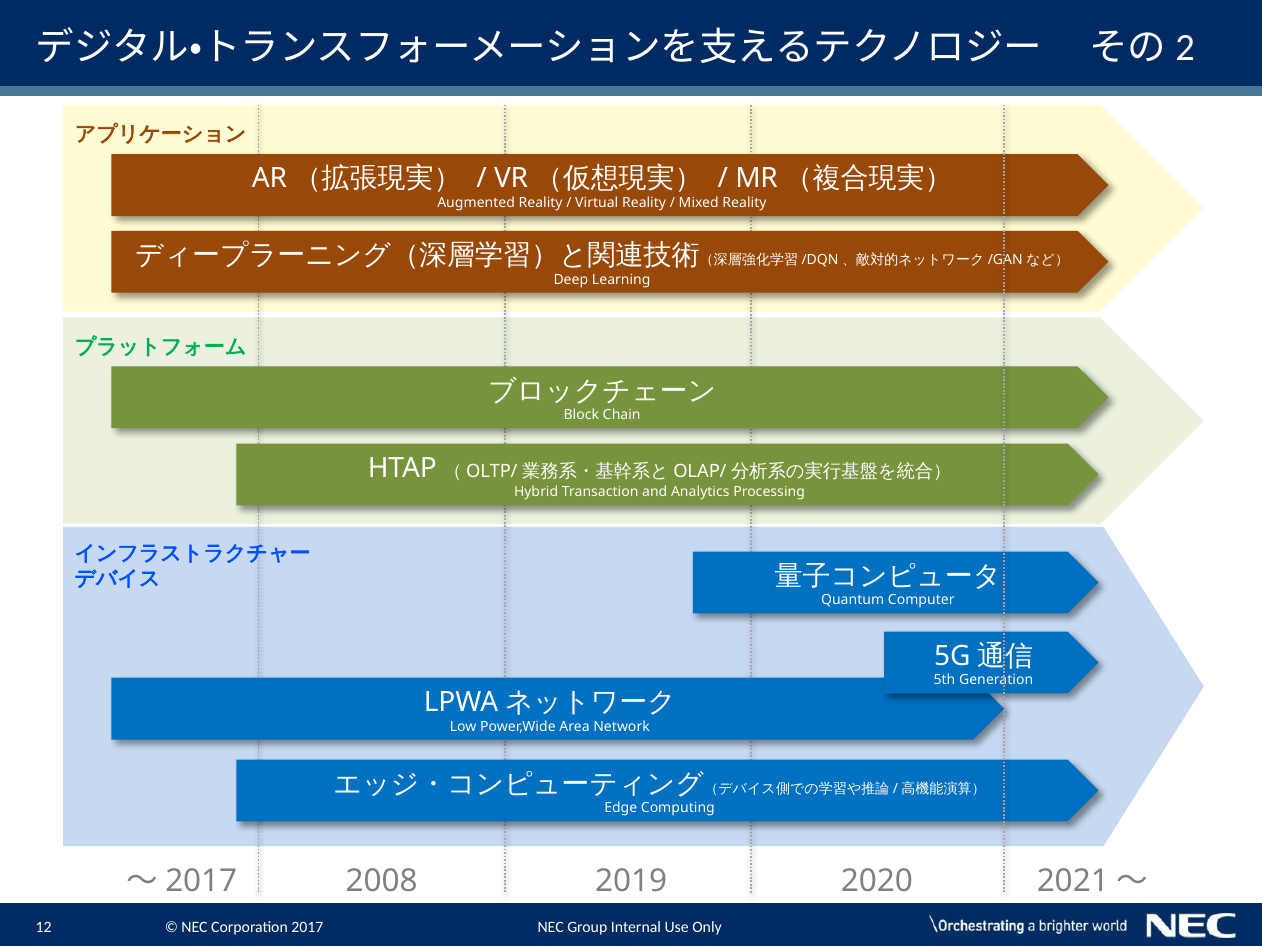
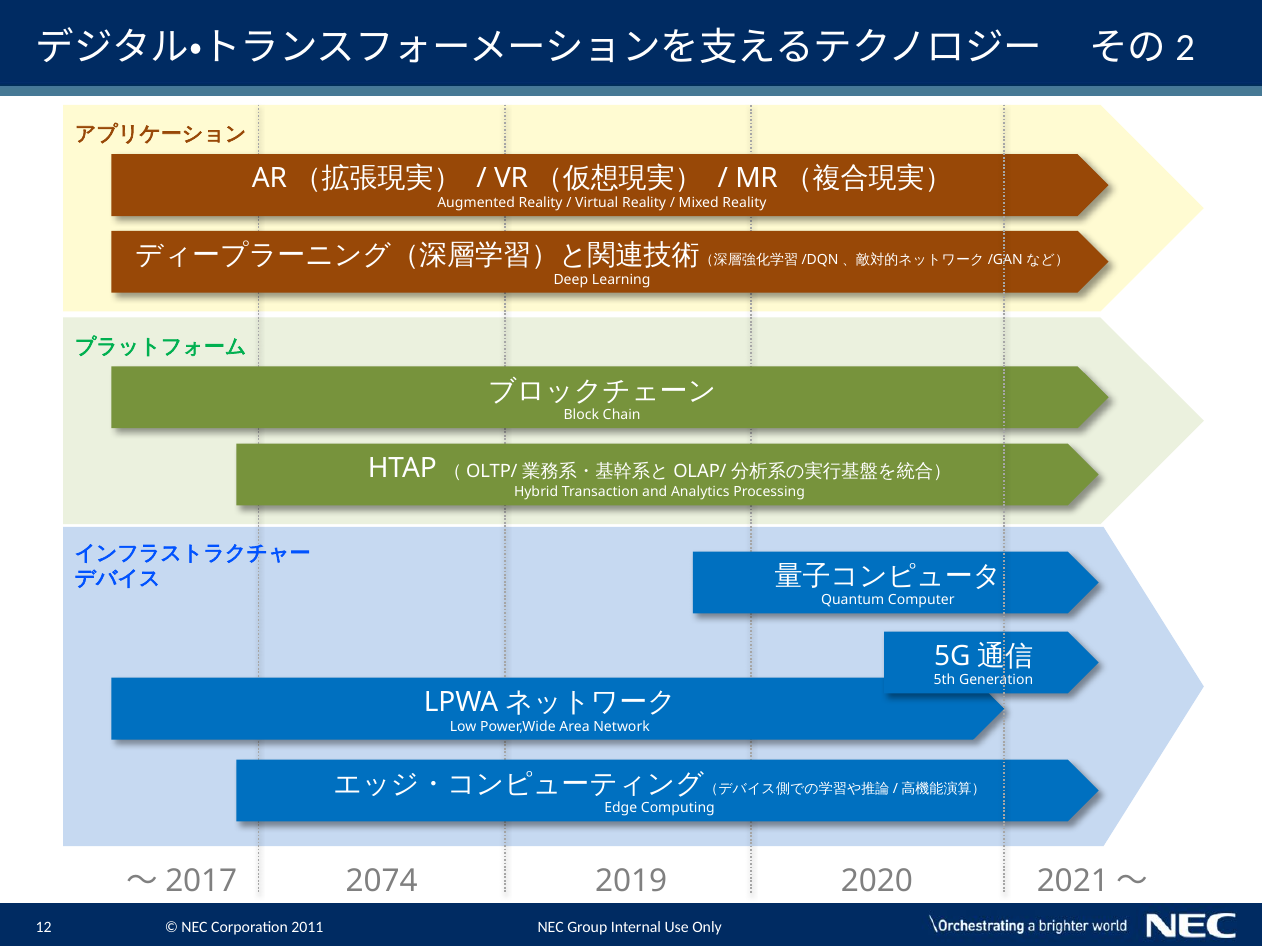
2008: 2008 -> 2074 (382, 882)
2017: 2017 -> 2011 (307, 927)
